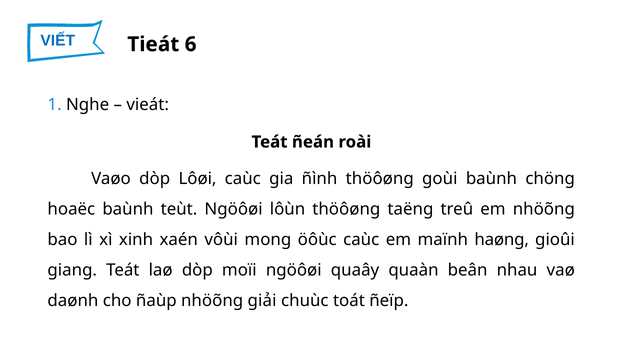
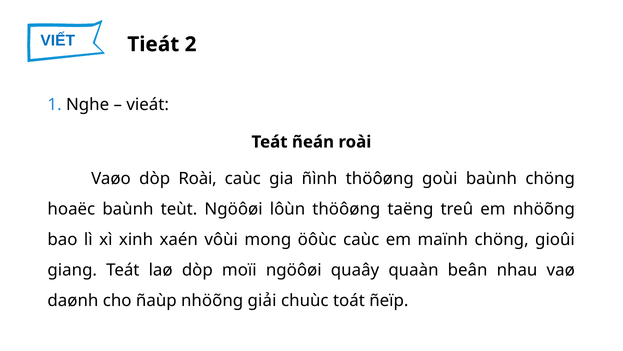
6: 6 -> 2 (191, 44)
dòp Lôøi: Lôøi -> Roài (198, 179)
maïnh haøng: haøng -> chöng (502, 239)
